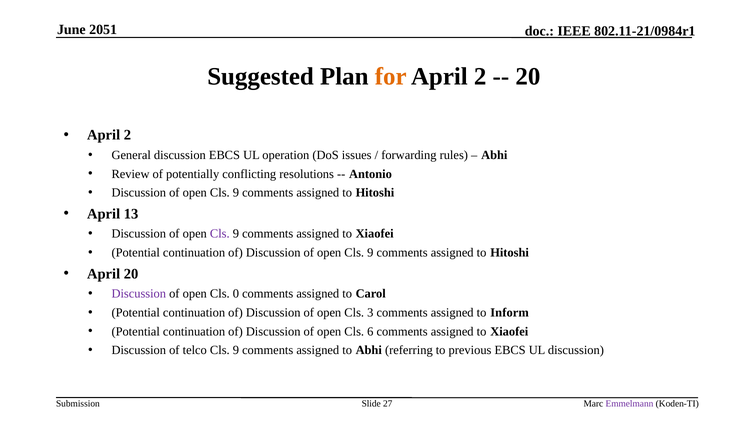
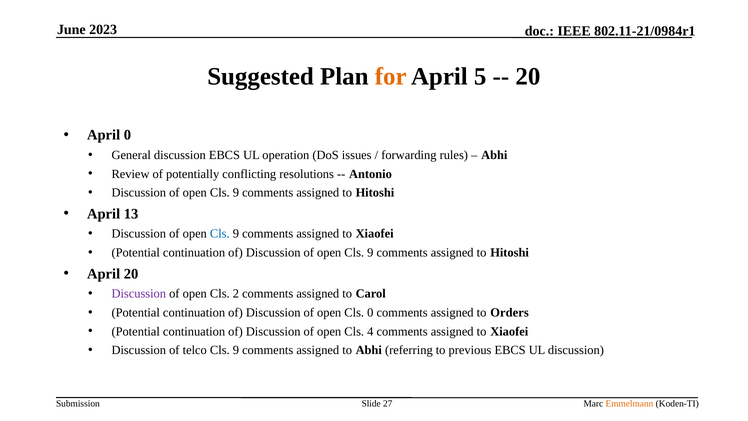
2051: 2051 -> 2023 (103, 30)
2: 2 -> 5 (480, 76)
2: 2 -> 0 (127, 135)
Cls colour: purple -> blue (220, 234)
0: 0 -> 2 (236, 294)
Cls 3: 3 -> 0 (370, 312)
Inform: Inform -> Orders (510, 312)
6: 6 -> 4 (370, 331)
Emmelmann colour: purple -> orange (629, 404)
